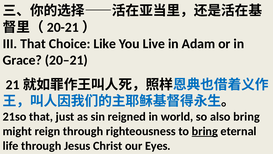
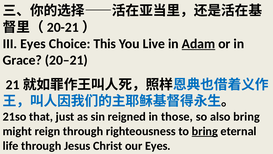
III That: That -> Eyes (33, 44)
Like: Like -> This (105, 44)
Adam underline: none -> present (198, 44)
world: world -> those (177, 116)
